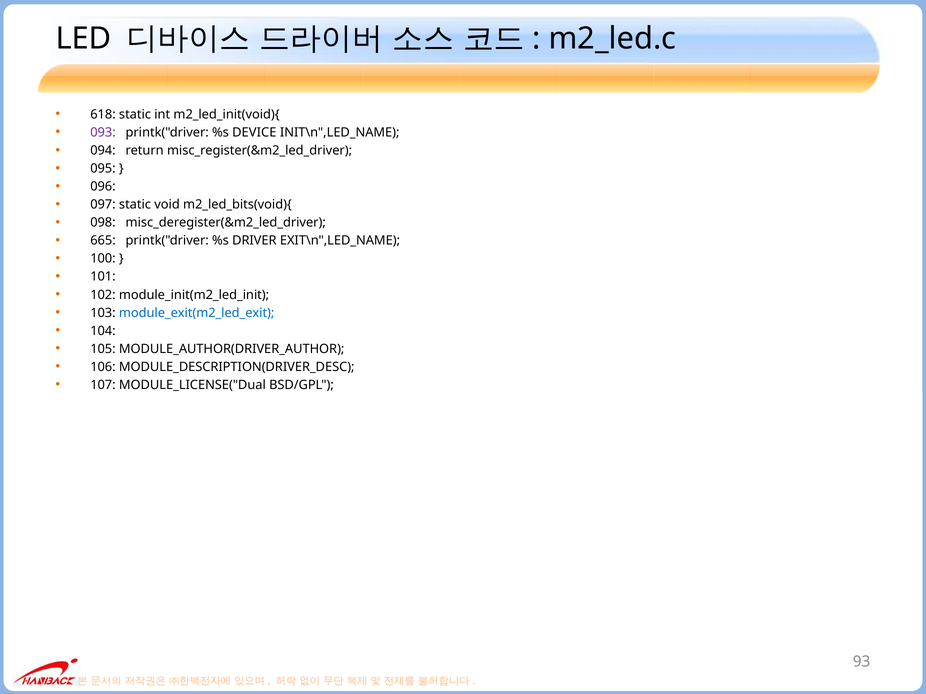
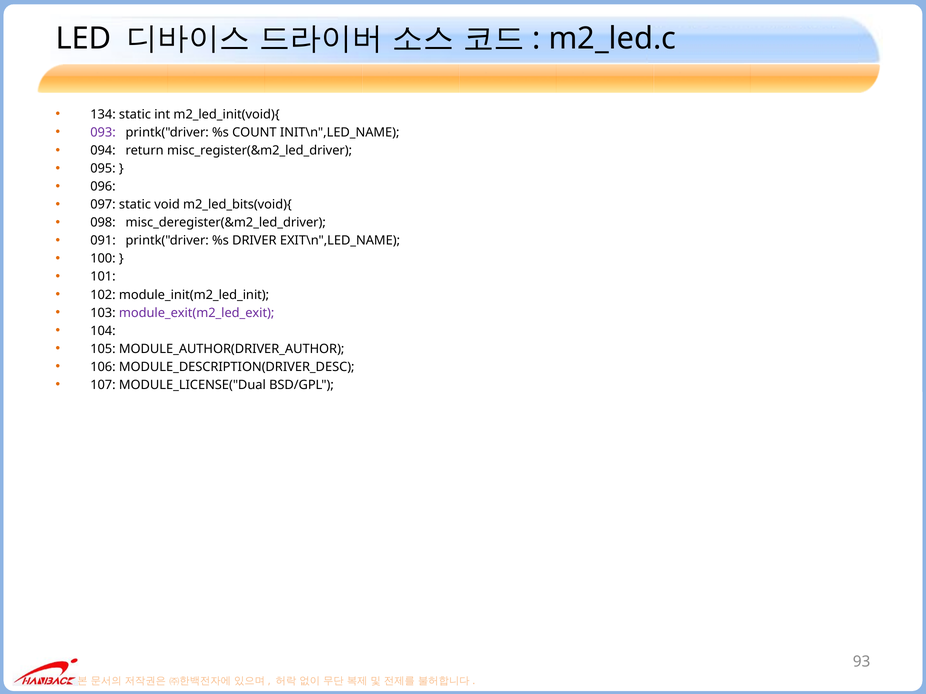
618: 618 -> 134 (103, 115)
DEVICE: DEVICE -> COUNT (254, 133)
665: 665 -> 091 (103, 241)
module_exit(m2_led_exit colour: blue -> purple (197, 313)
